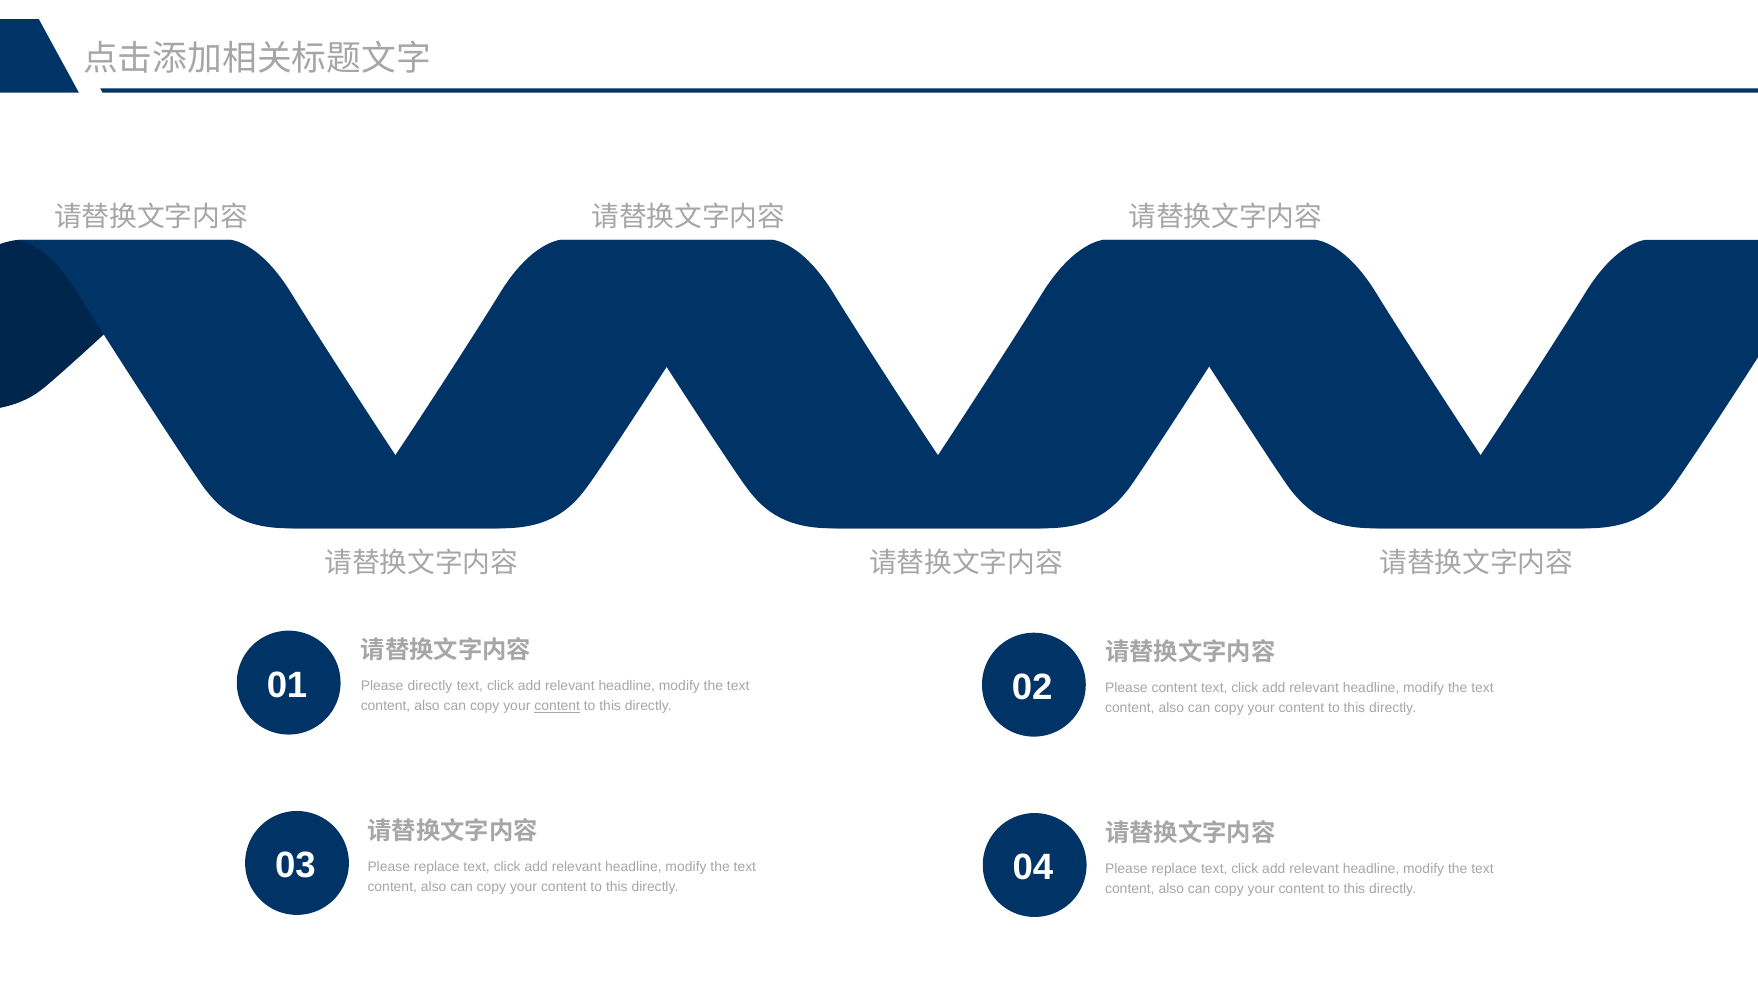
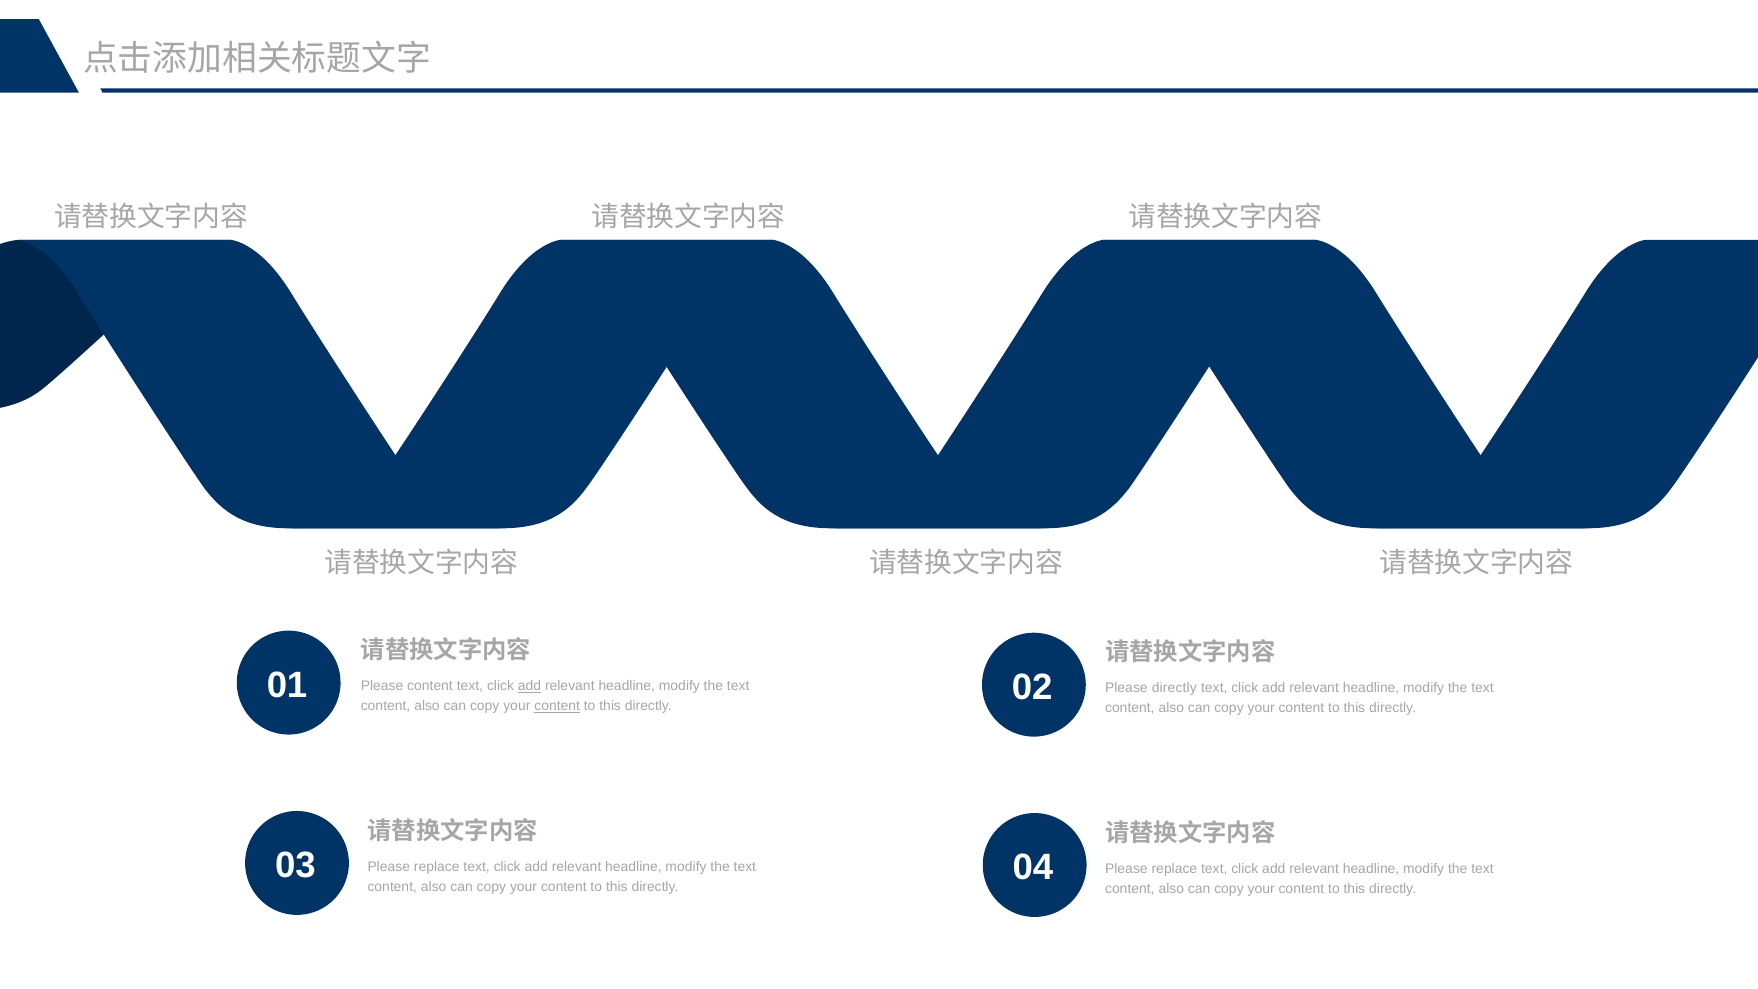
Please directly: directly -> content (430, 686)
add underline: none -> present (529, 686)
Please content: content -> directly (1174, 688)
